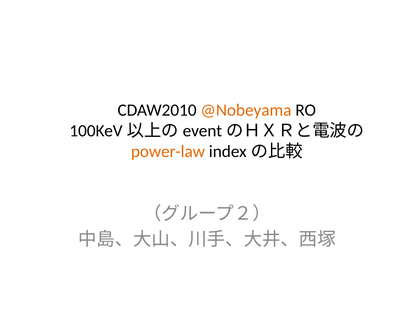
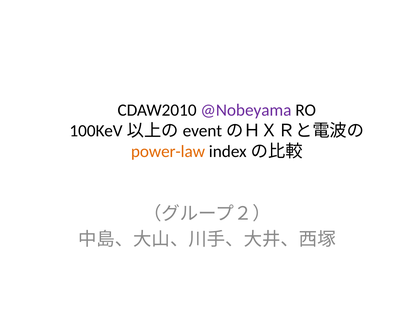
@Nobeyama colour: orange -> purple (246, 110)
